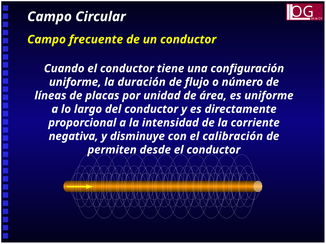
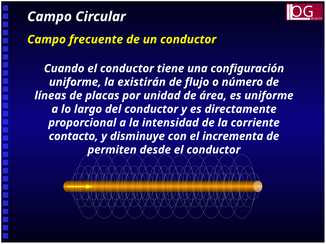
duración: duración -> existirán (142, 82)
negativa: negativa -> contacto (74, 137)
calibración: calibración -> incrementa (233, 137)
